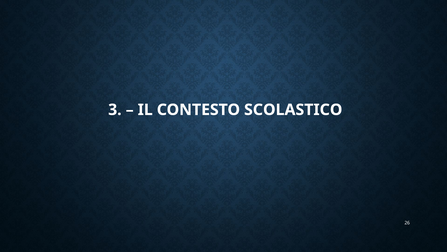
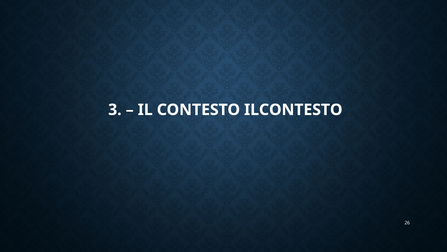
SCOLASTICO: SCOLASTICO -> ILCONTESTO (293, 110)
